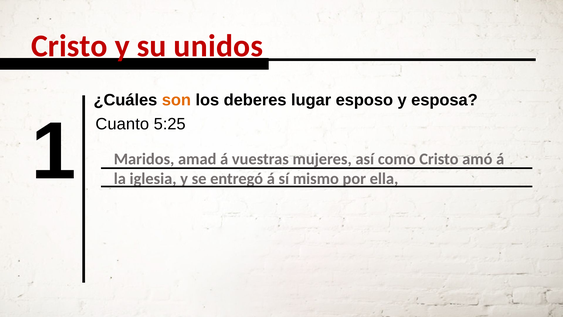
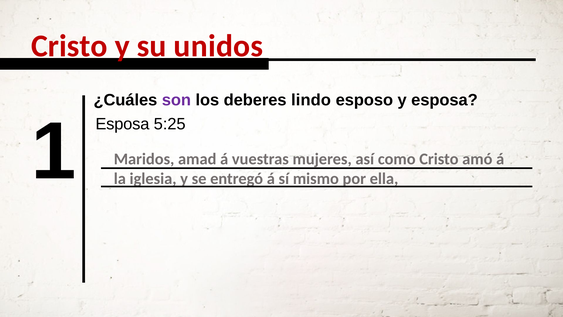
son colour: orange -> purple (176, 100)
lugar: lugar -> lindo (311, 100)
1 Cuanto: Cuanto -> Esposa (122, 124)
